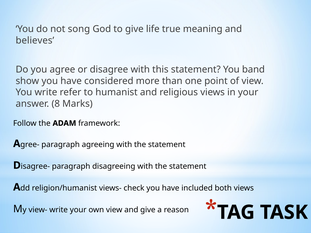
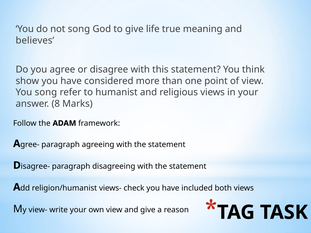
band: band -> think (253, 70)
You write: write -> song (46, 92)
